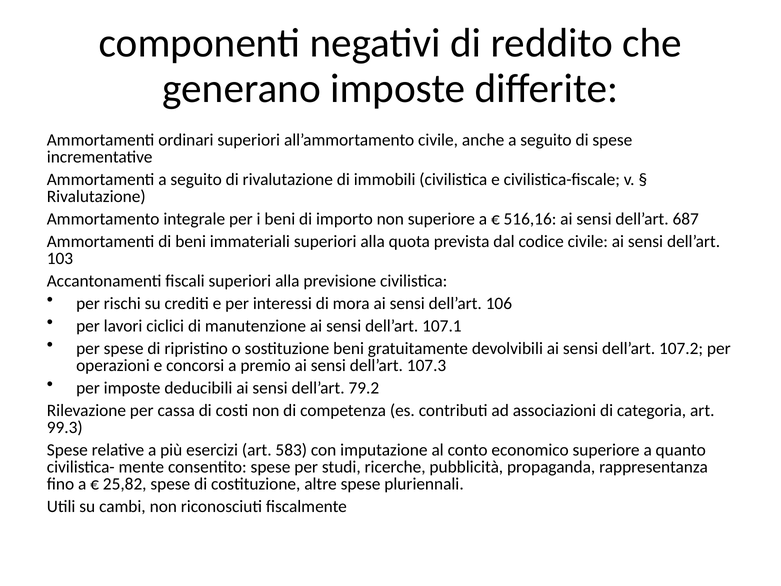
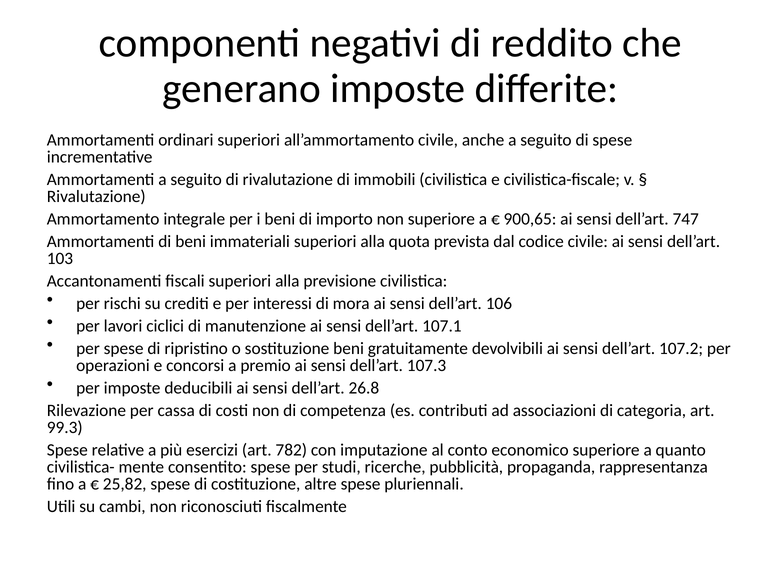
516,16: 516,16 -> 900,65 (530, 219)
687: 687 -> 747 (686, 219)
79.2: 79.2 -> 26.8 (364, 388)
583: 583 -> 782 (291, 450)
